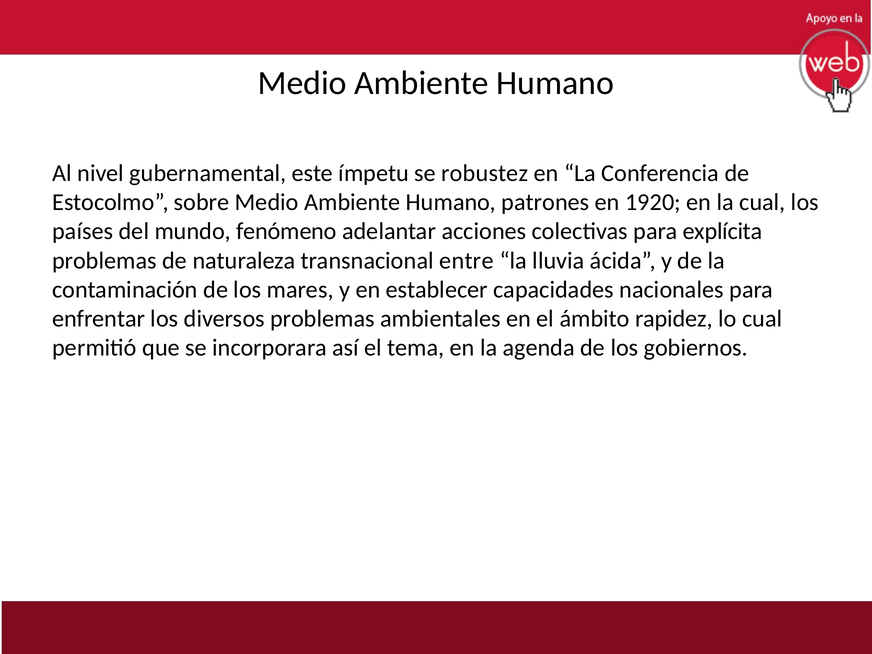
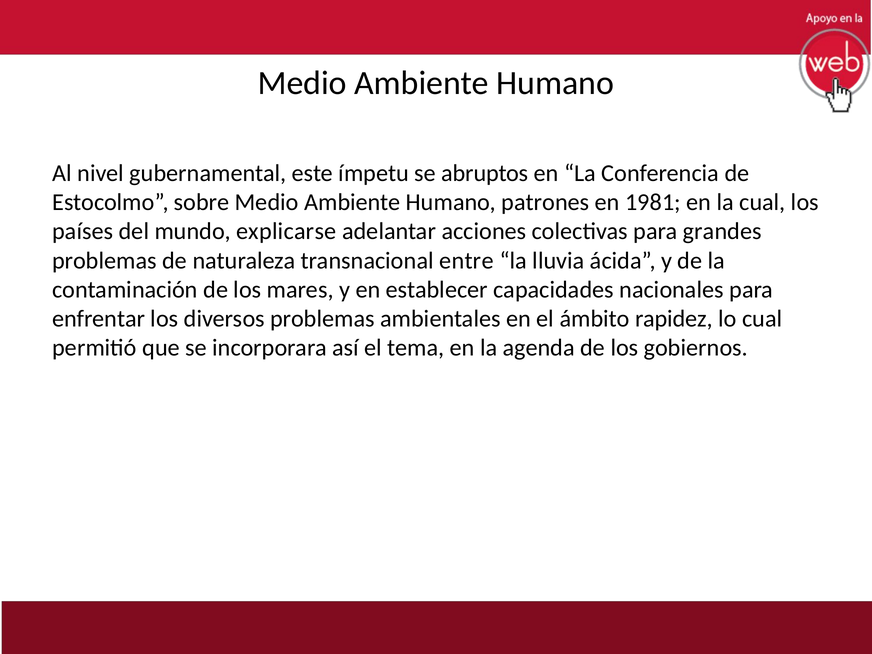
robustez: robustez -> abruptos (485, 173)
1920: 1920 -> 1981 (653, 202)
fenómeno: fenómeno -> explicarse (286, 231)
explícita: explícita -> grandes (722, 231)
